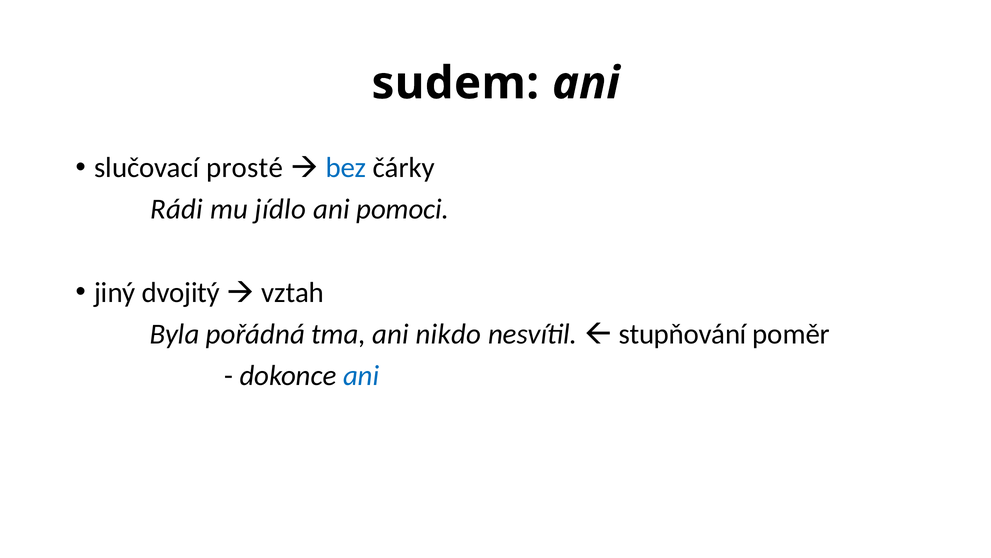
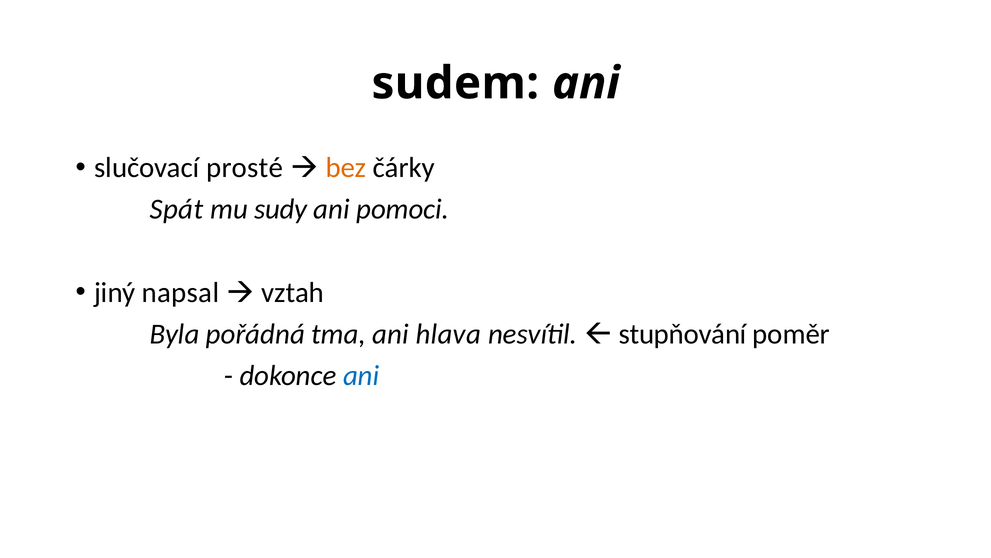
bez colour: blue -> orange (346, 168)
Rádi: Rádi -> Spát (177, 209)
jídlo: jídlo -> sudy (281, 209)
dvojitý: dvojitý -> napsal (181, 292)
nikdo: nikdo -> hlava (448, 334)
